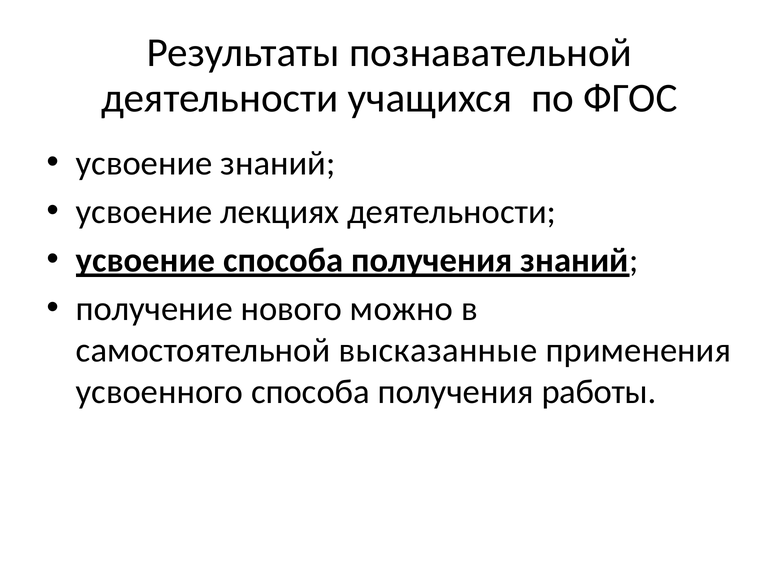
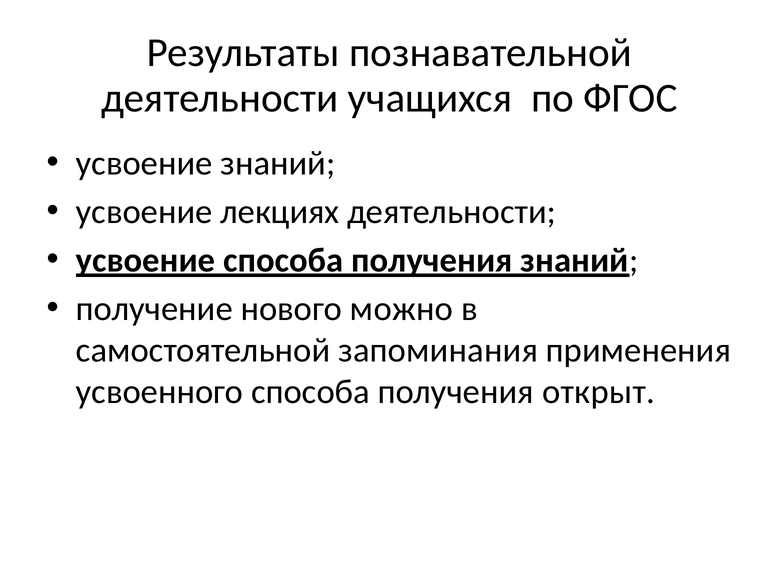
высказанные: высказанные -> запоминания (438, 350)
работы: работы -> открыт (599, 392)
